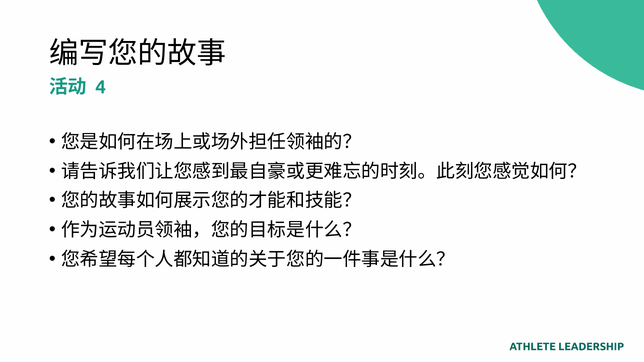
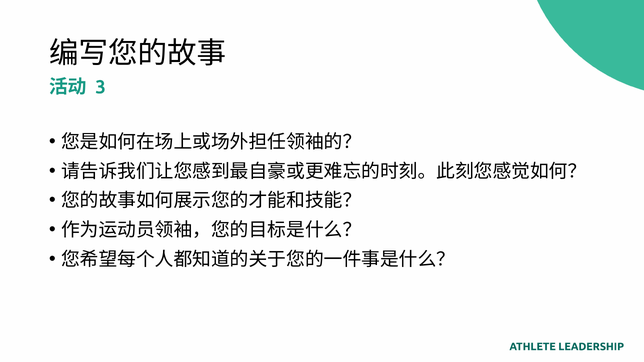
4: 4 -> 3 (101, 87)
